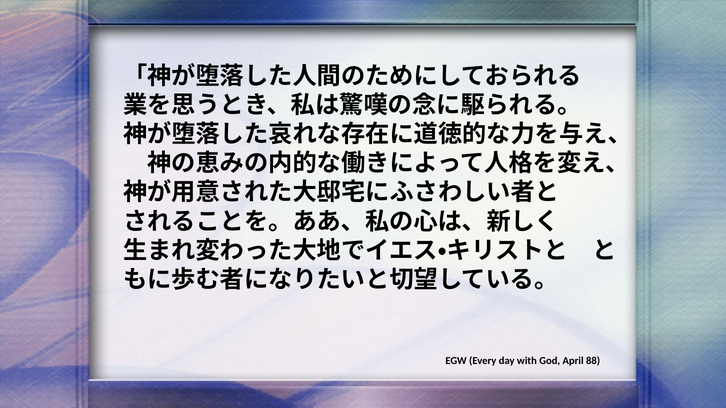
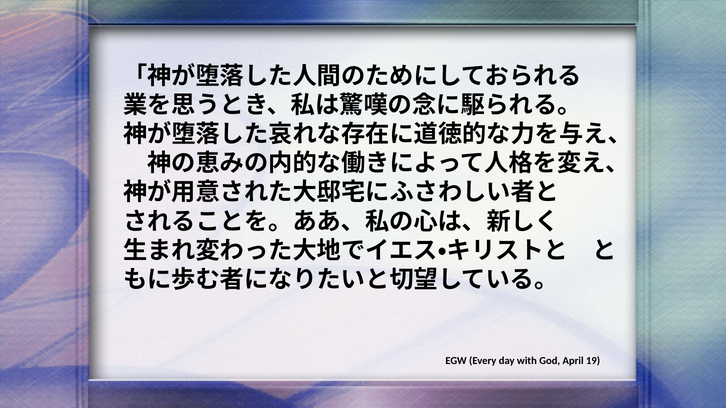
88: 88 -> 19 (593, 361)
